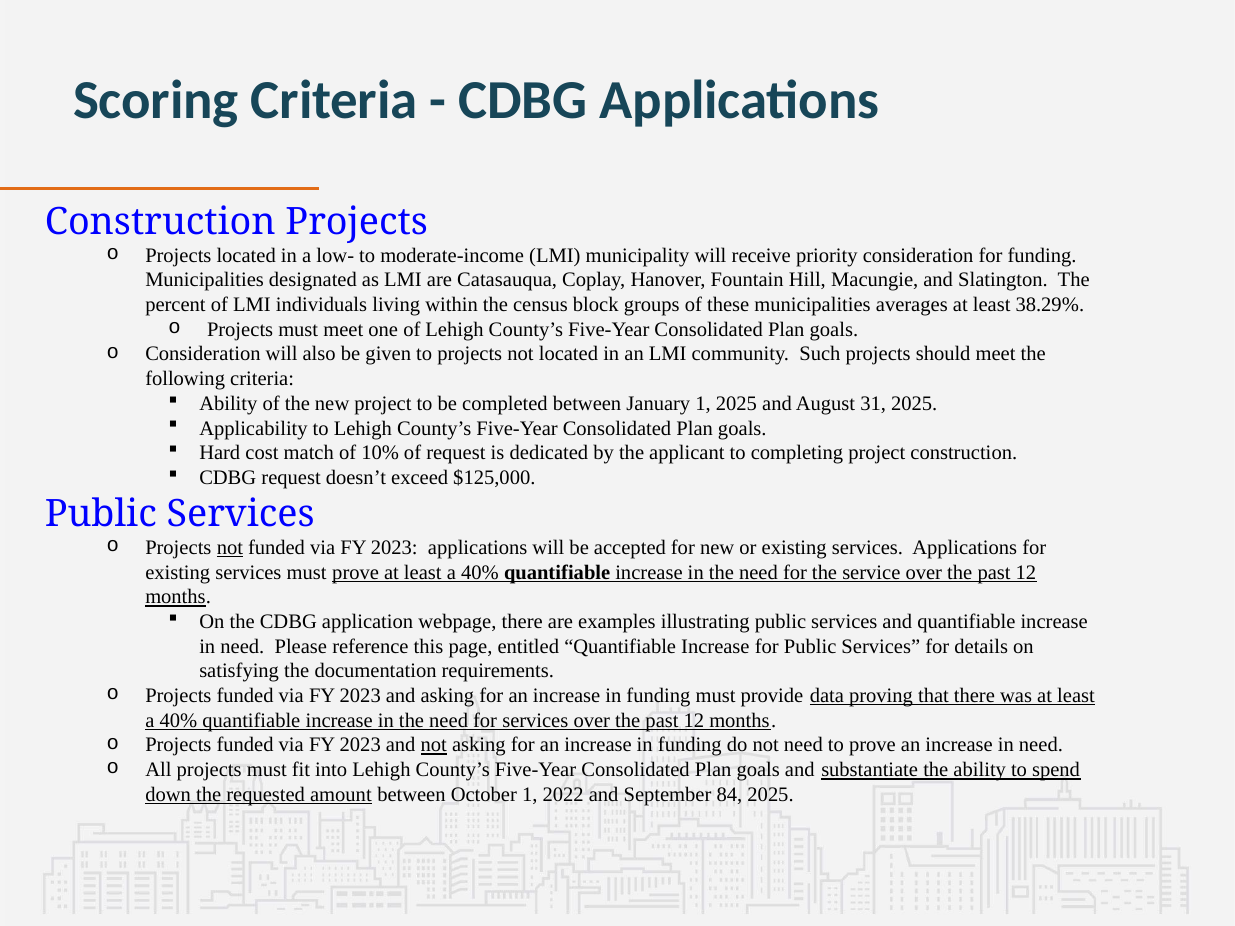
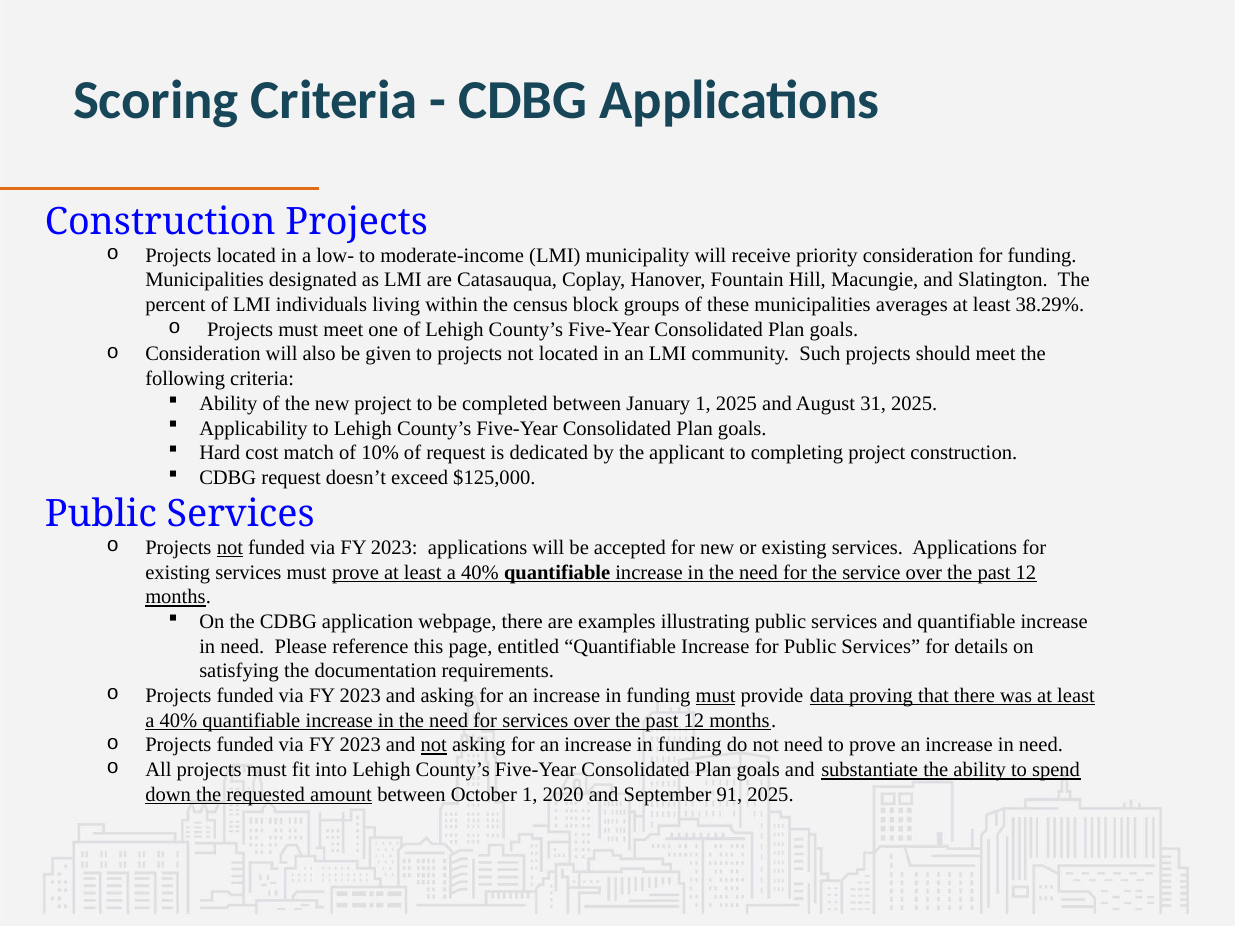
must underline: none -> present (716, 696)
2022: 2022 -> 2020 (563, 795)
84: 84 -> 91 (729, 795)
